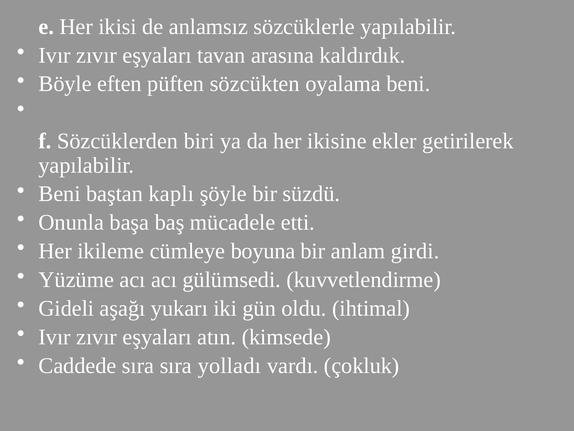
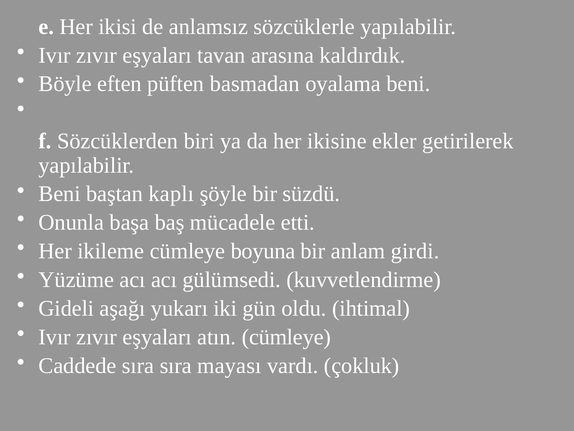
sözcükten: sözcükten -> basmadan (255, 84)
atın kimsede: kimsede -> cümleye (286, 337)
yolladı: yolladı -> mayası (229, 365)
